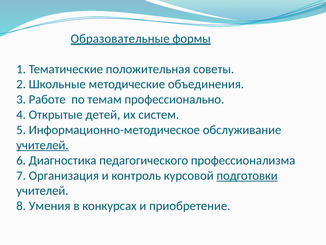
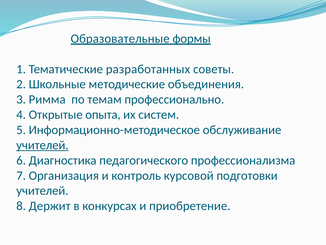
положительная: положительная -> разработанных (148, 69)
Работе: Работе -> Римма (47, 99)
детей: детей -> опыта (103, 114)
подготовки underline: present -> none (247, 175)
Умения: Умения -> Держит (50, 206)
